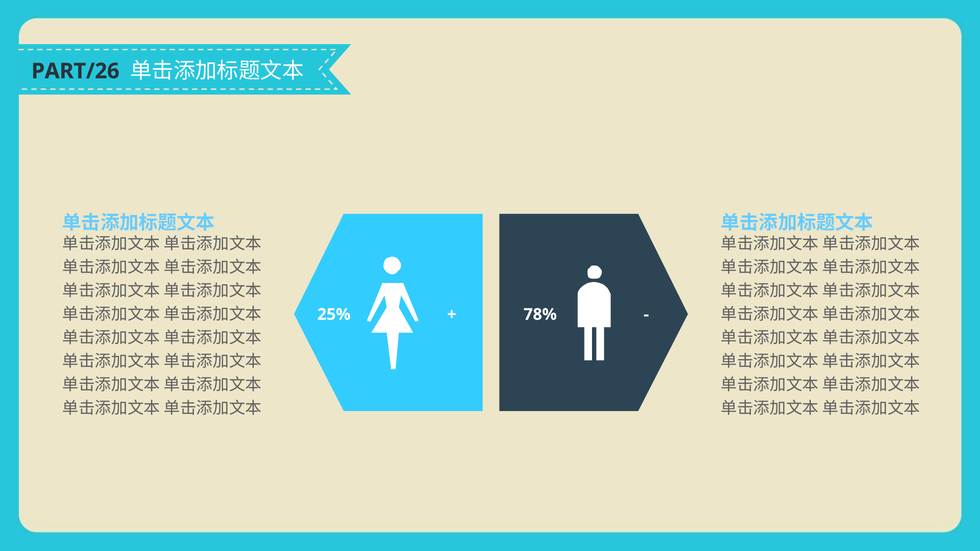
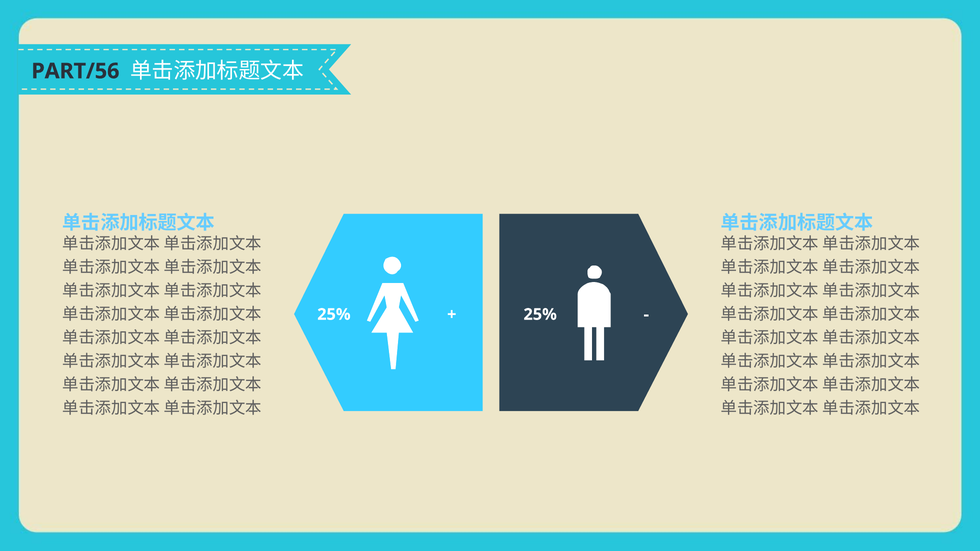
PART/26: PART/26 -> PART/56 (75, 71)
25% 78%: 78% -> 25% (540, 315)
